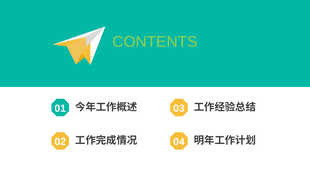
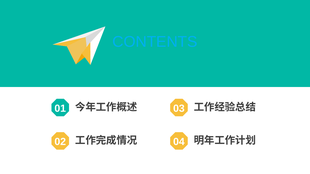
CONTENTS colour: light green -> light blue (155, 42)
